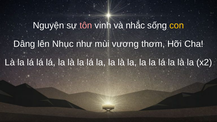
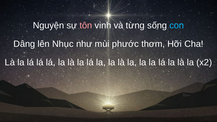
nhắc: nhắc -> từng (135, 25)
con colour: yellow -> light blue (177, 25)
vương: vương -> phước (125, 44)
